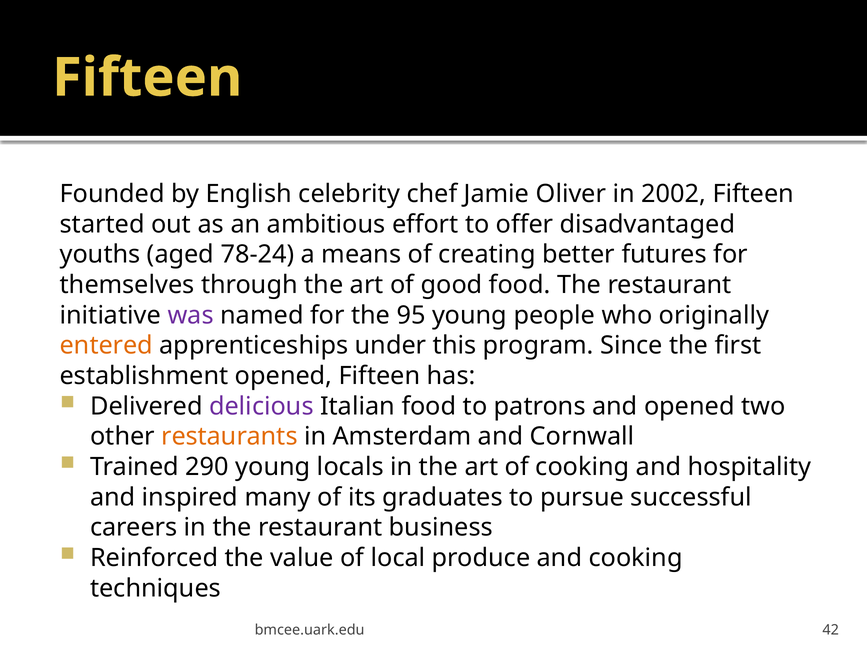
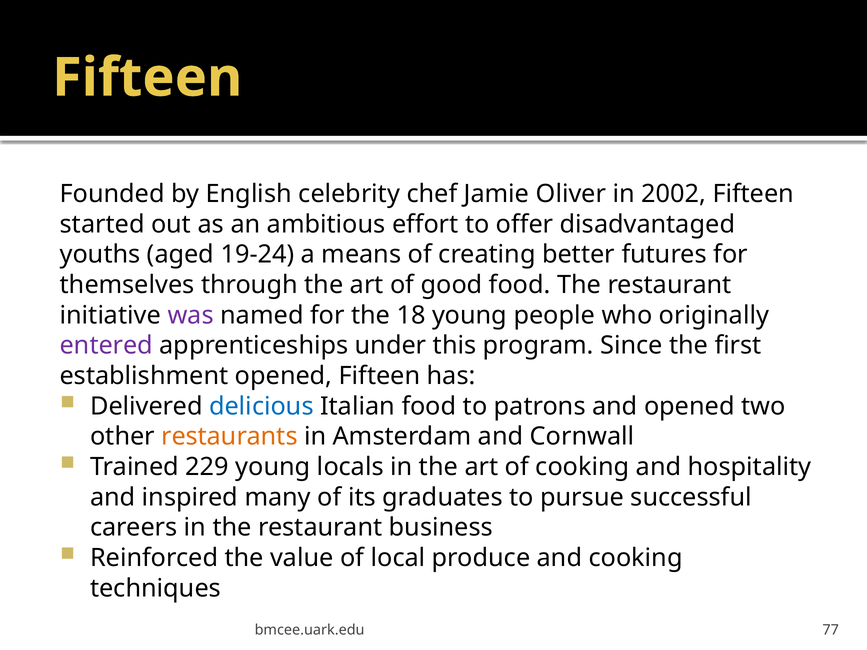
78-24: 78-24 -> 19-24 (257, 255)
95: 95 -> 18 (411, 315)
entered colour: orange -> purple (106, 346)
delicious colour: purple -> blue (261, 406)
290: 290 -> 229 (207, 467)
42: 42 -> 77 (831, 630)
